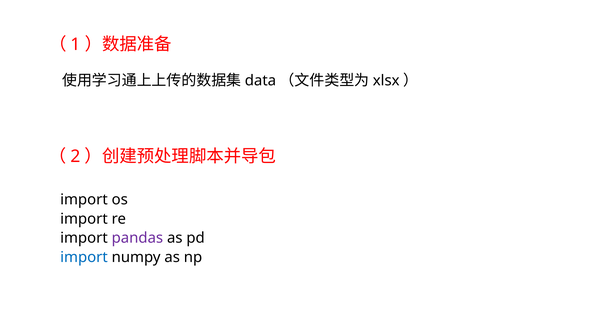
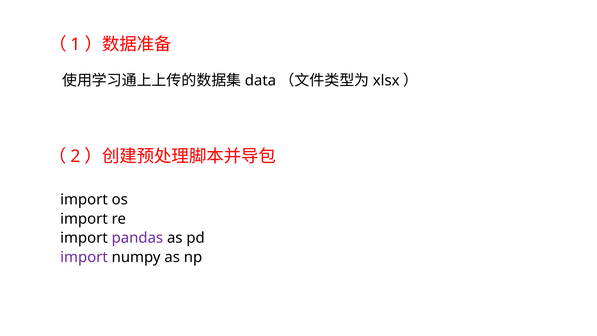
import colour: blue -> purple (84, 257)
